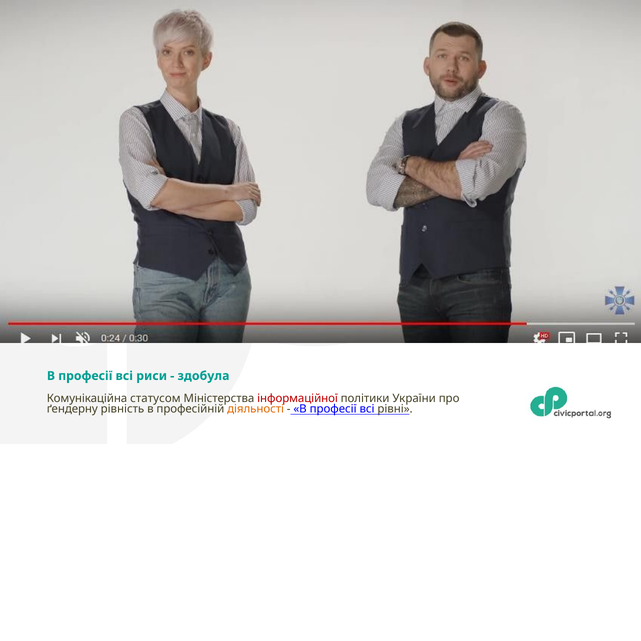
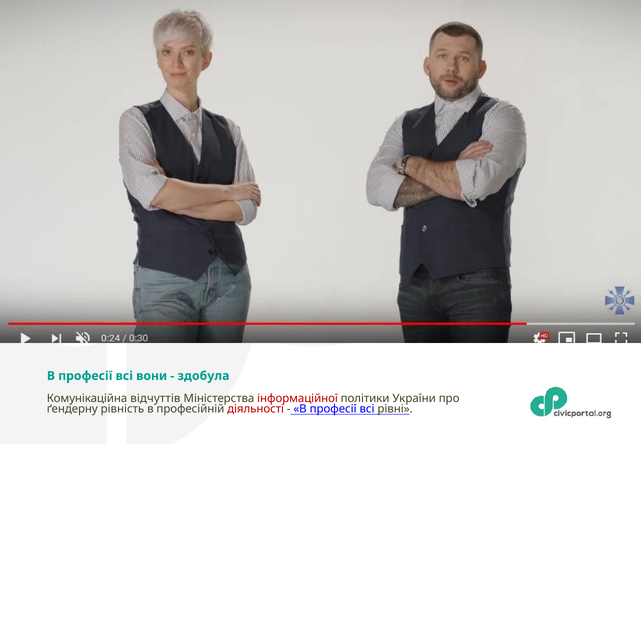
риси: риси -> вони (152, 376)
статусом: статусом -> відчуттів (155, 399)
діяльності colour: orange -> red (256, 409)
